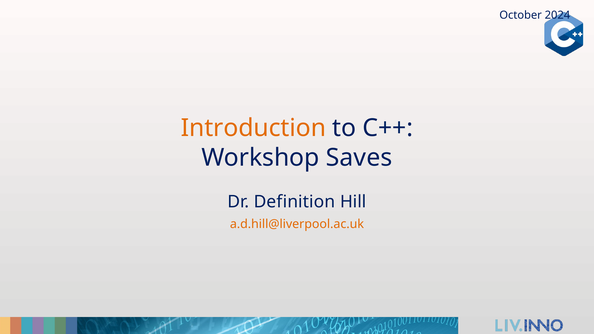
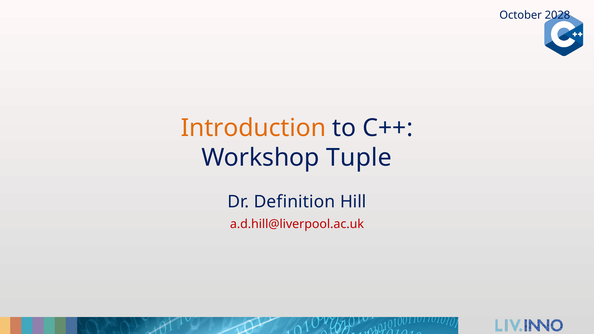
2024: 2024 -> 2028 (557, 15)
Saves: Saves -> Tuple (359, 158)
a.d.hill@liverpool.ac.uk colour: orange -> red (297, 224)
